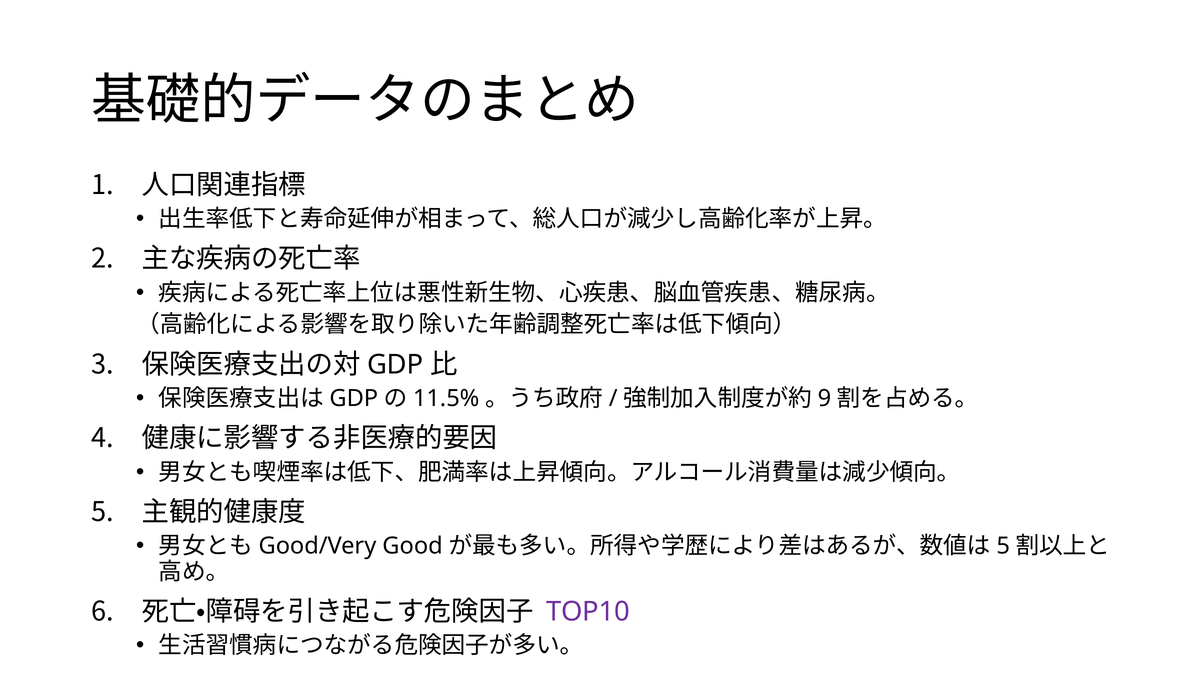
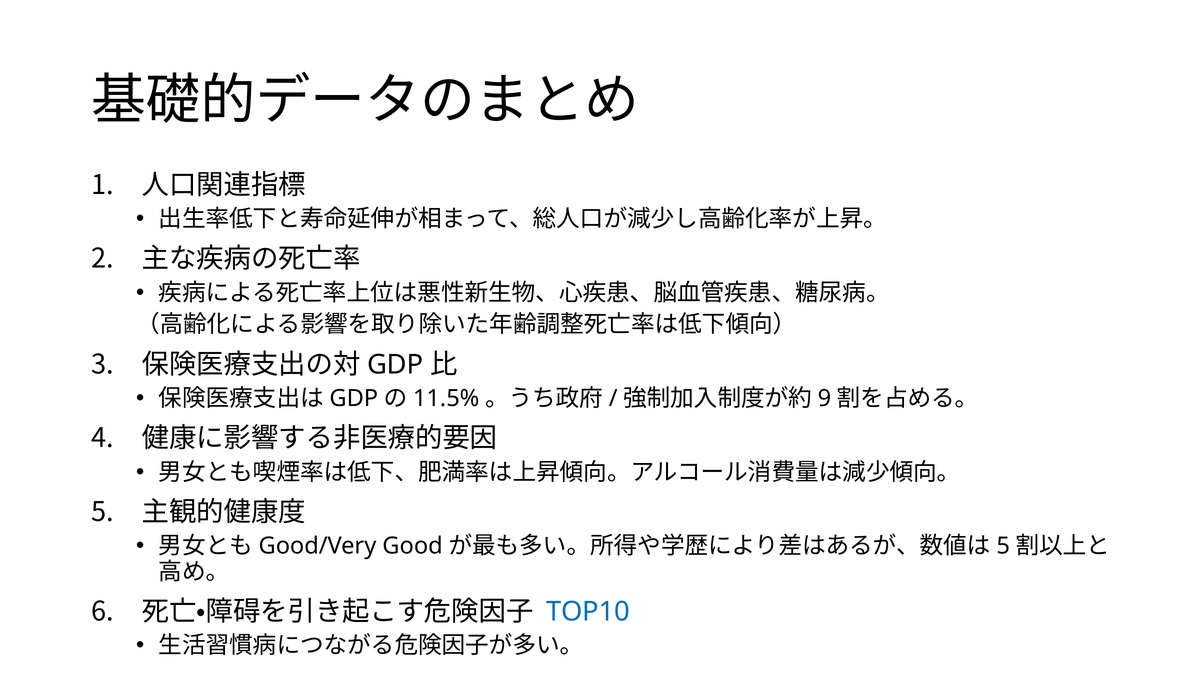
TOP10 colour: purple -> blue (588, 612)
